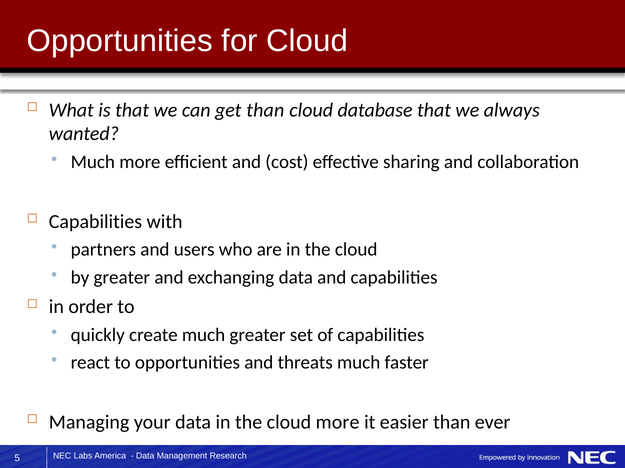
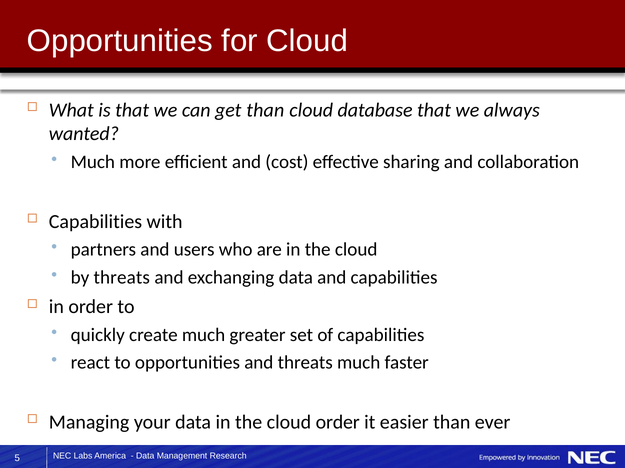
by greater: greater -> threats (122, 278)
cloud more: more -> order (338, 423)
